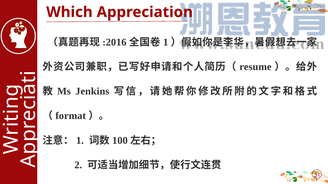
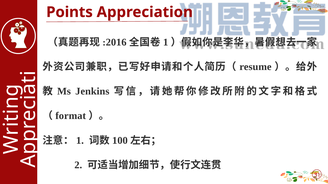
Which: Which -> Points (69, 12)
